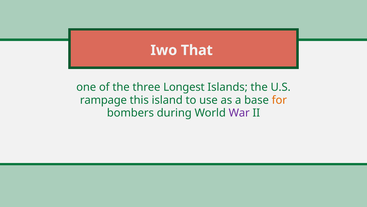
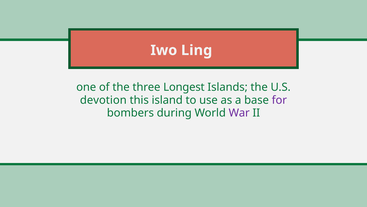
That: That -> Ling (197, 50)
rampage: rampage -> devotion (103, 100)
for colour: orange -> purple (279, 100)
